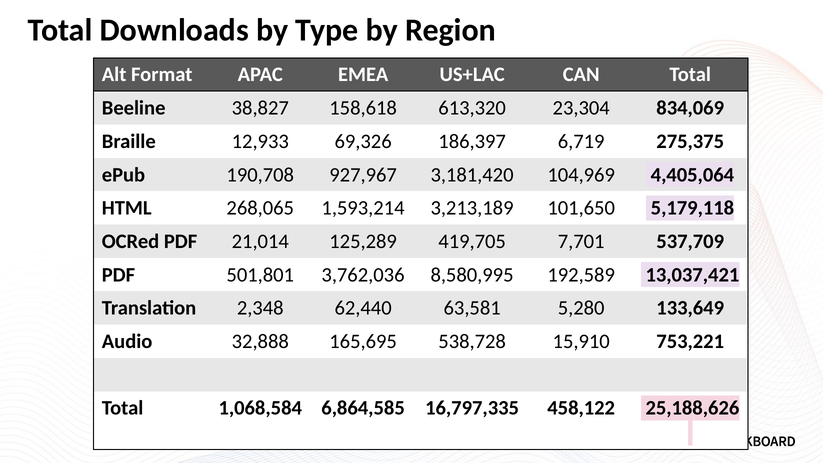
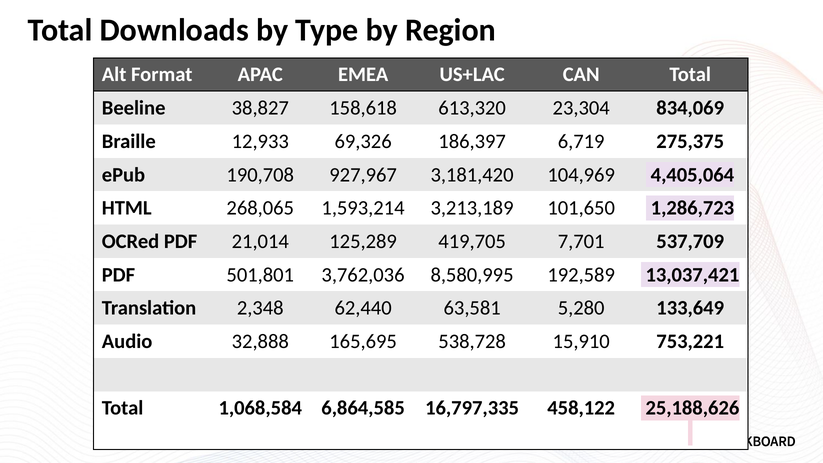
5,179,118: 5,179,118 -> 1,286,723 (692, 208)
